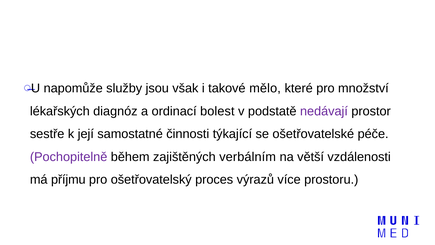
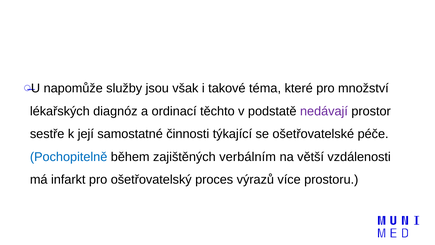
mělo: mělo -> téma (265, 88)
bolest: bolest -> těchto (217, 111)
Pochopitelně colour: purple -> blue (69, 157)
příjmu: příjmu -> infarkt (68, 179)
